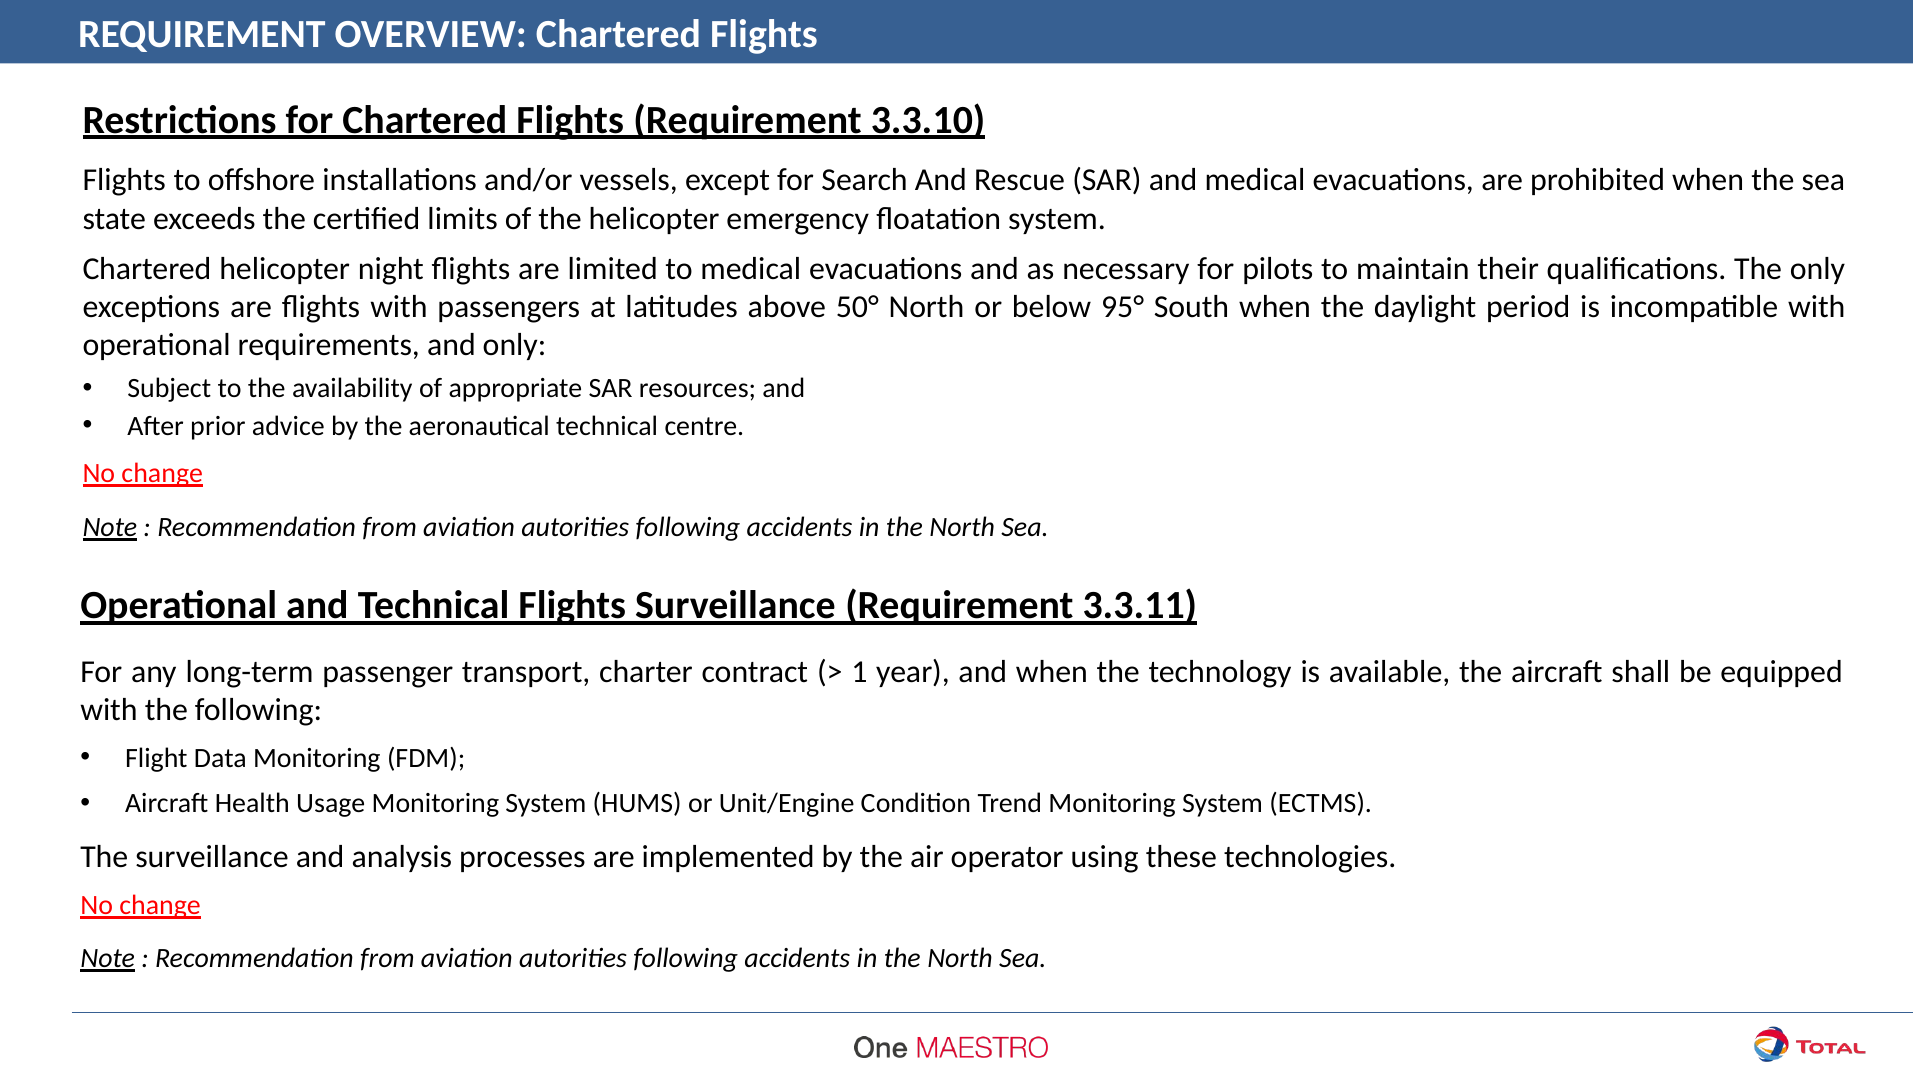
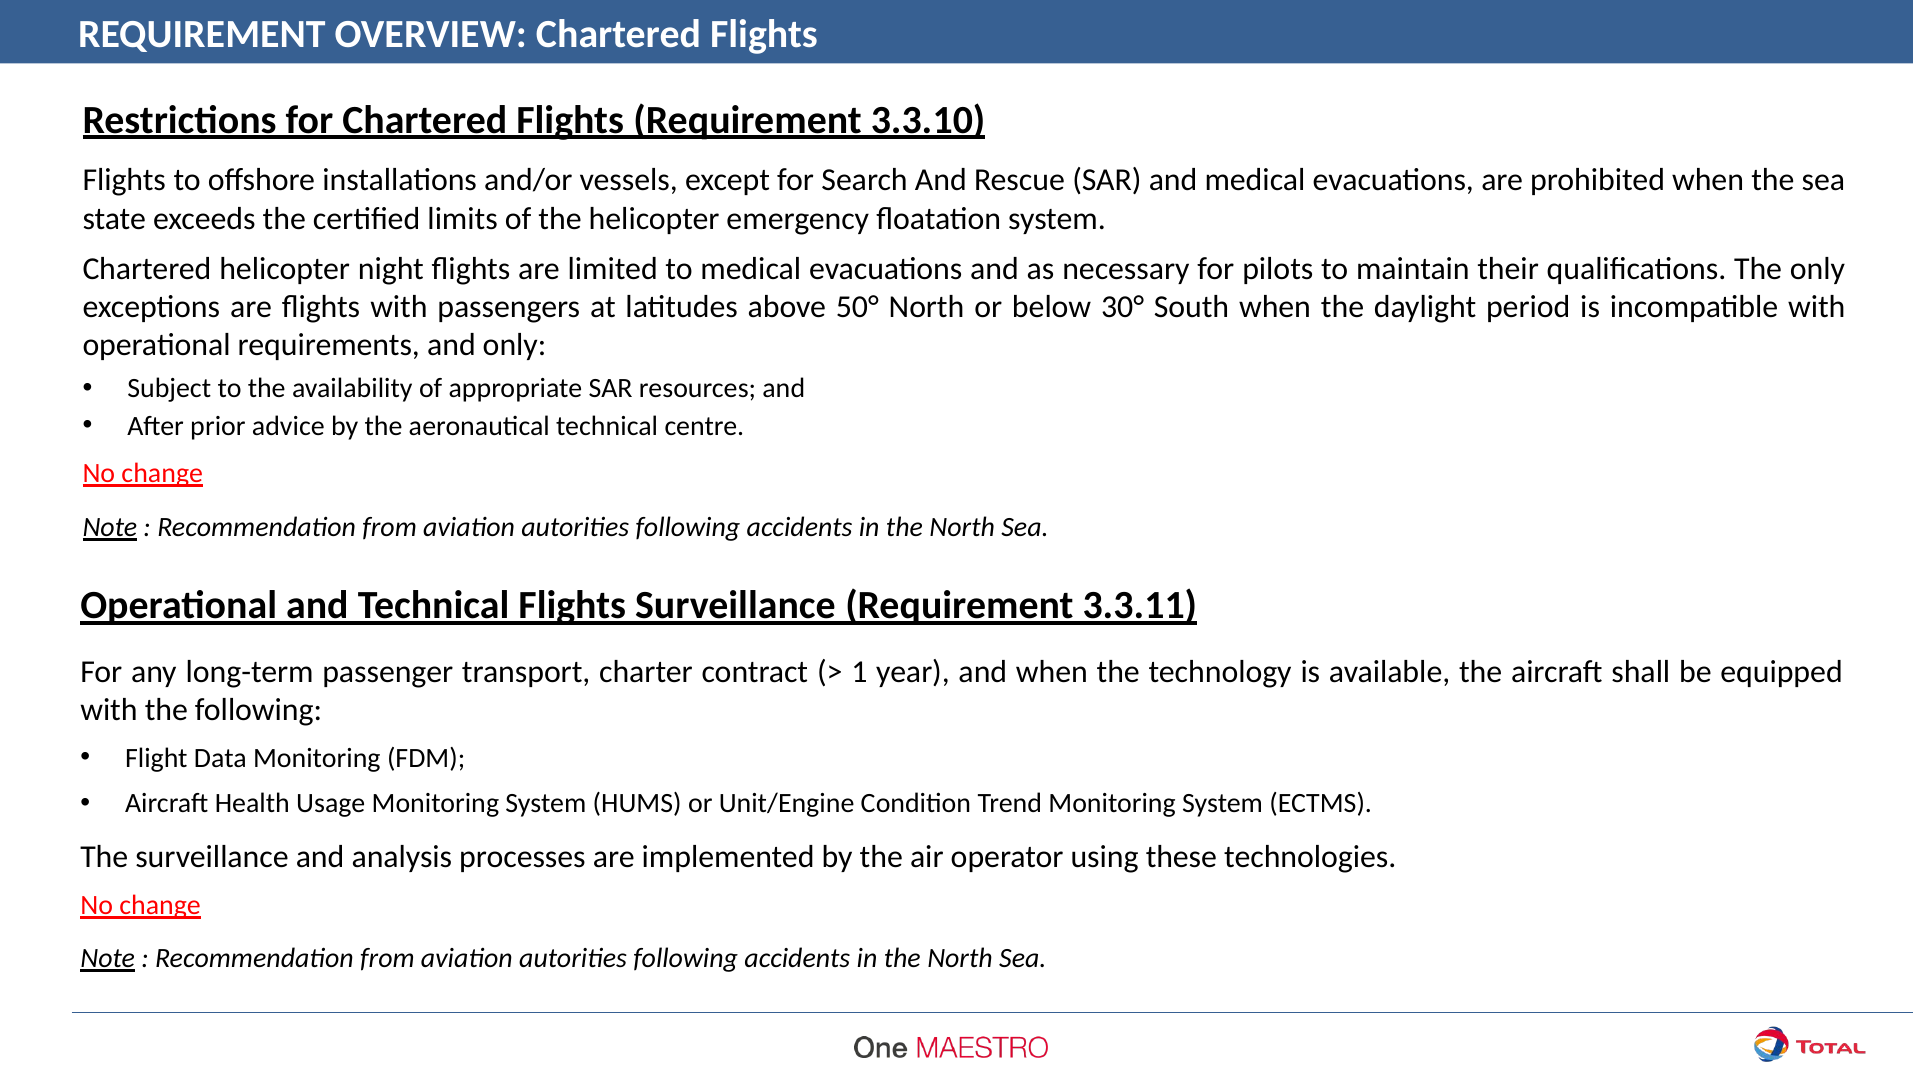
95°: 95° -> 30° (1123, 307)
